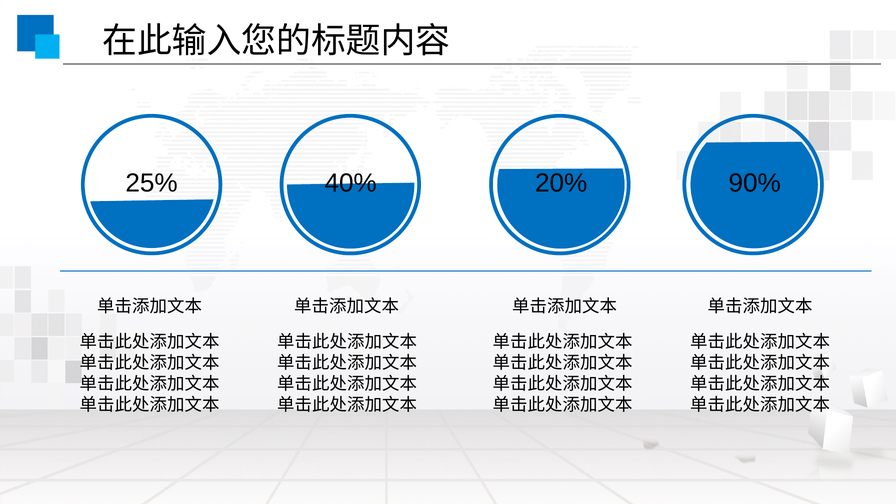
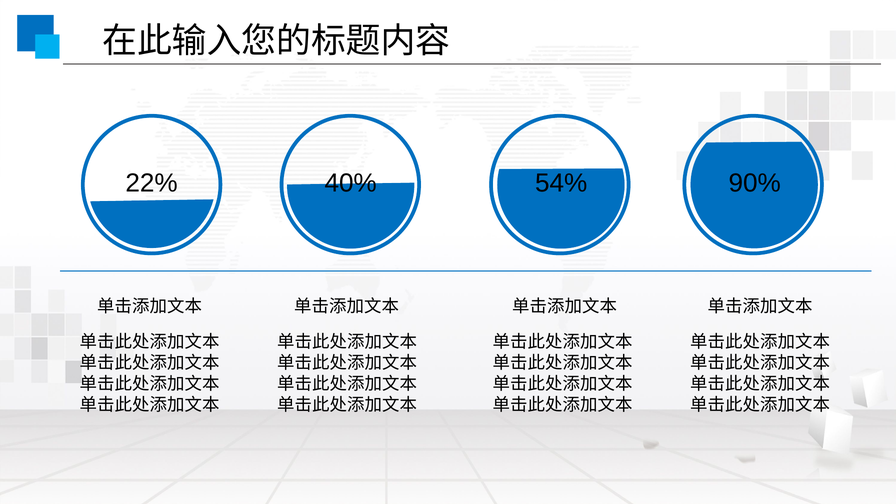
25%: 25% -> 22% (152, 183)
20%: 20% -> 54% (561, 183)
